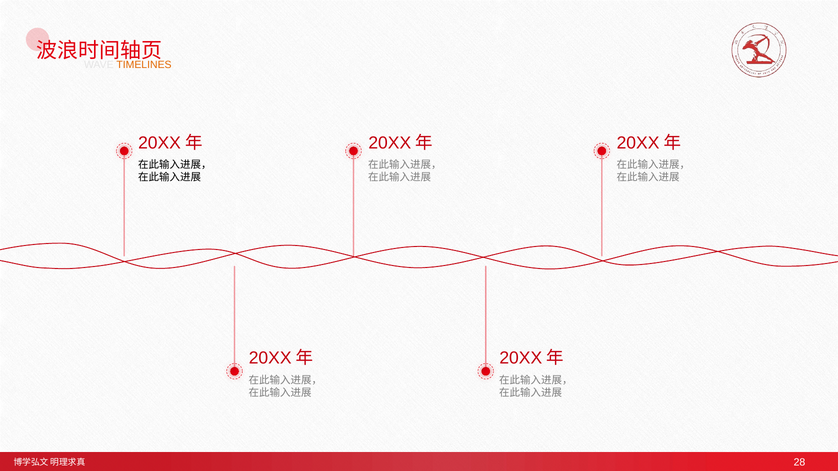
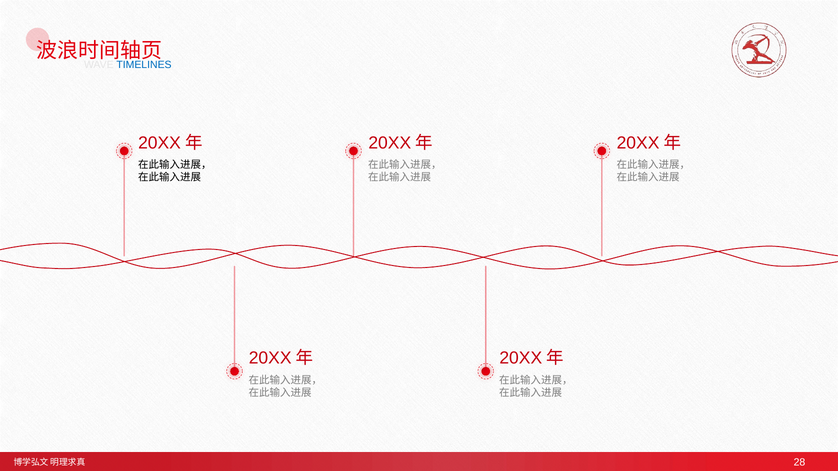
TIMELINES colour: orange -> blue (144, 65)
